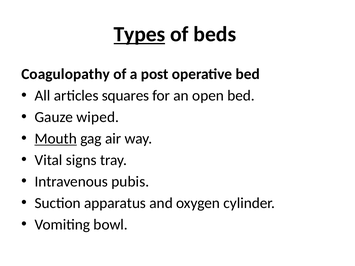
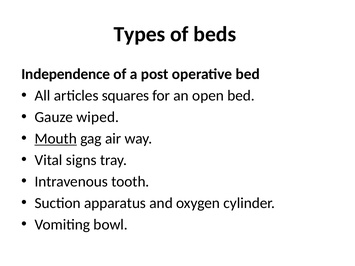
Types underline: present -> none (139, 34)
Coagulopathy: Coagulopathy -> Independence (66, 74)
pubis: pubis -> tooth (130, 182)
